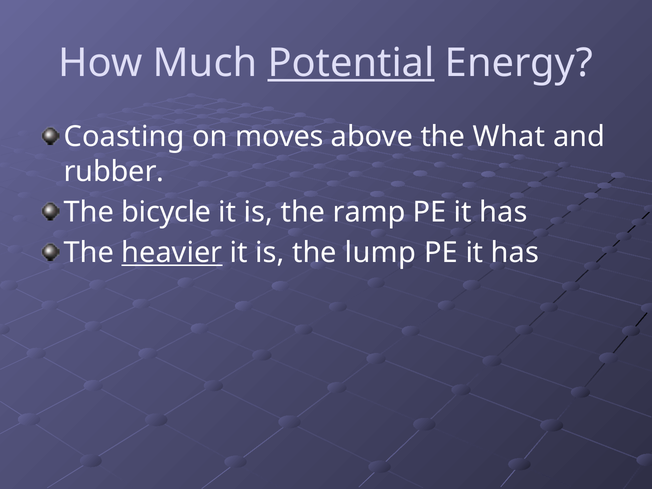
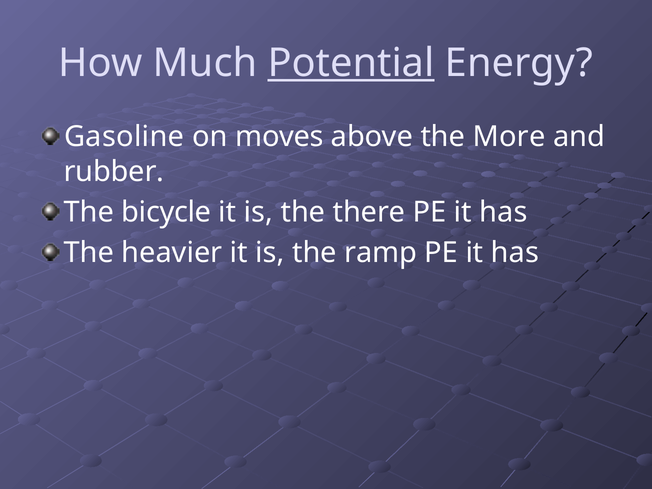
Coasting: Coasting -> Gasoline (124, 137)
What: What -> More (509, 137)
ramp: ramp -> there (369, 212)
heavier underline: present -> none (172, 253)
lump: lump -> ramp (381, 253)
